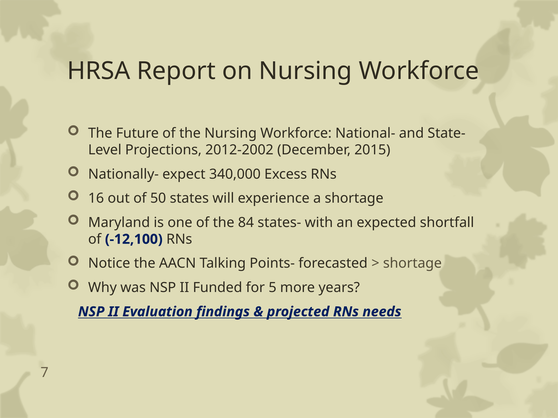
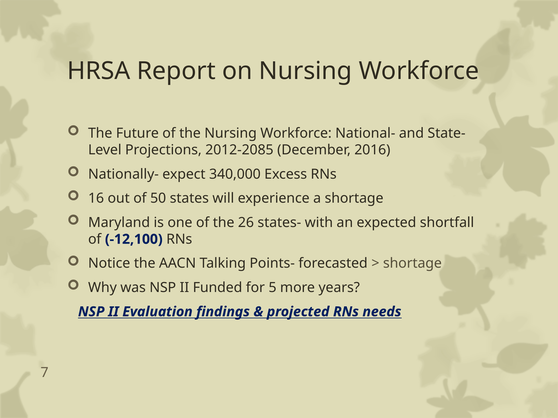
2012-2002: 2012-2002 -> 2012-2085 (239, 150)
2015: 2015 -> 2016 (372, 150)
84: 84 -> 26 (246, 223)
